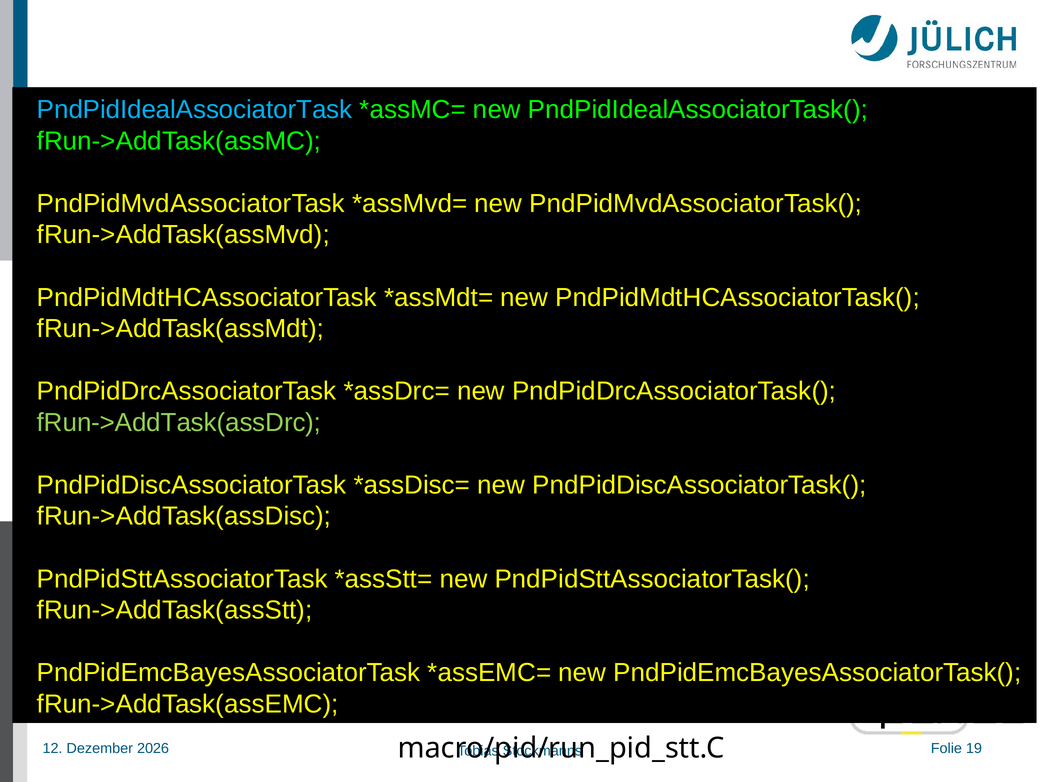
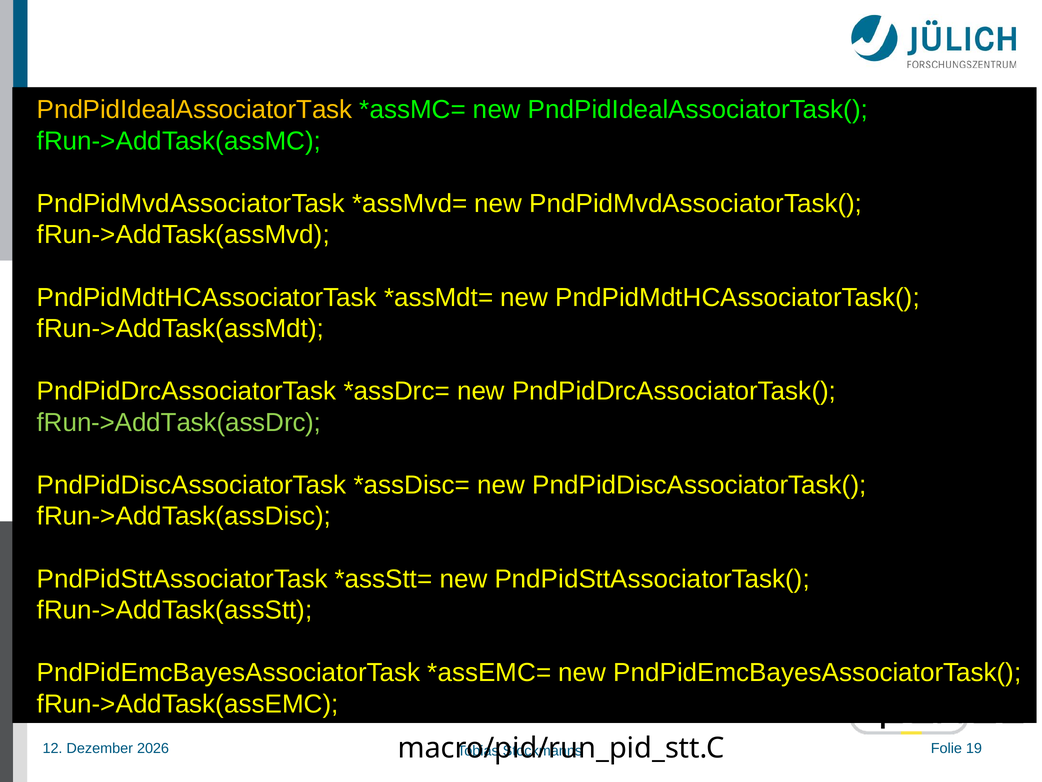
PndPidIdealAssociatorTask colour: light blue -> yellow (195, 110)
